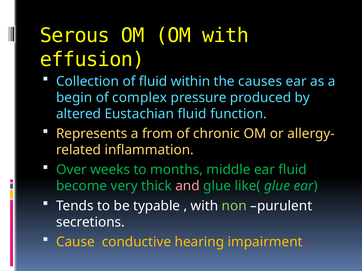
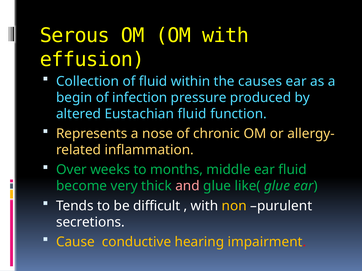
complex: complex -> infection (140, 98)
from: from -> nose (158, 134)
typable: typable -> difficult (157, 206)
non colour: light green -> yellow (234, 206)
